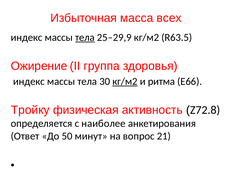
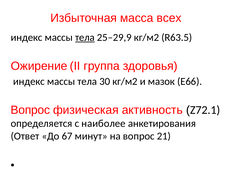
кг/м2 underline: present -> none (125, 81)
ритма: ритма -> мазок (161, 81)
Тройку: Тройку -> Вопрос (30, 110)
Z72.8: Z72.8 -> Z72.1 (205, 110)
50: 50 -> 67 (67, 136)
